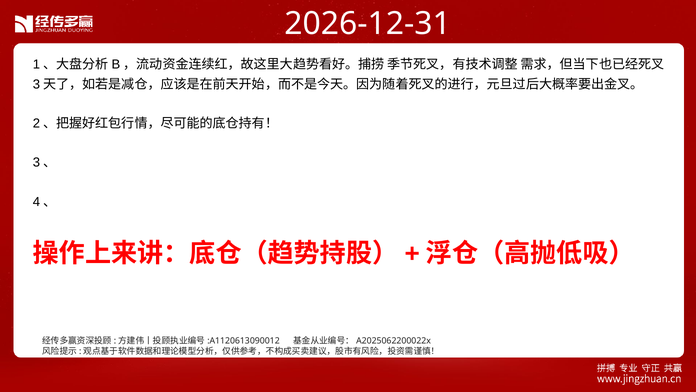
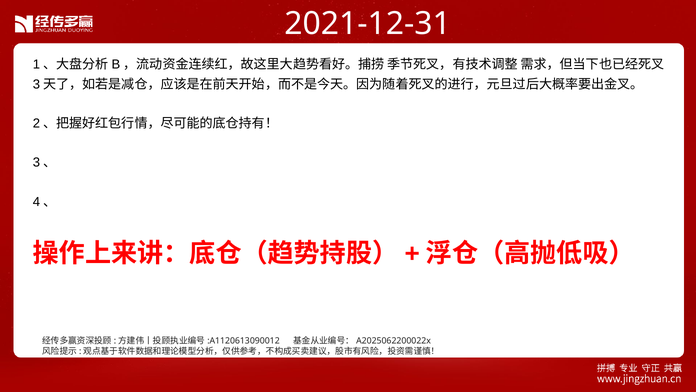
2026-12-31: 2026-12-31 -> 2021-12-31 (368, 24)
